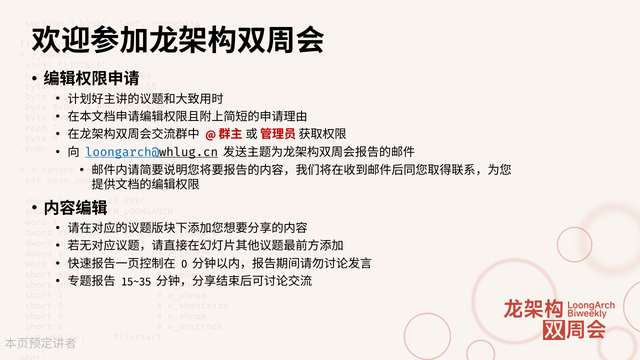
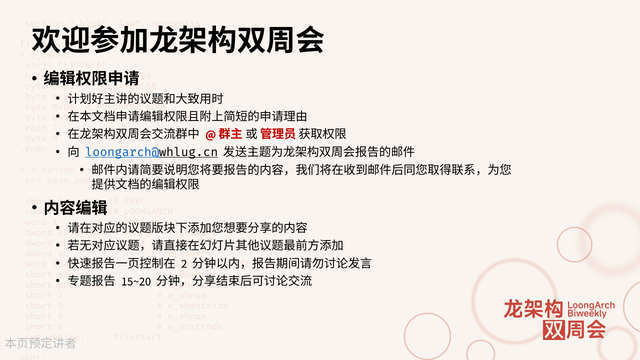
0: 0 -> 2 (184, 264)
15~35: 15~35 -> 15~20 (136, 281)
